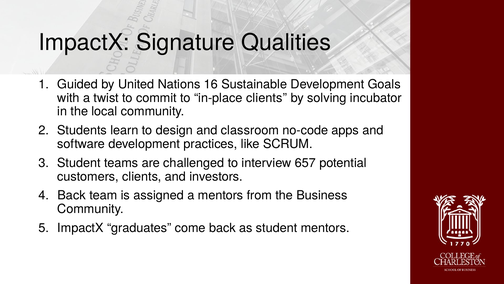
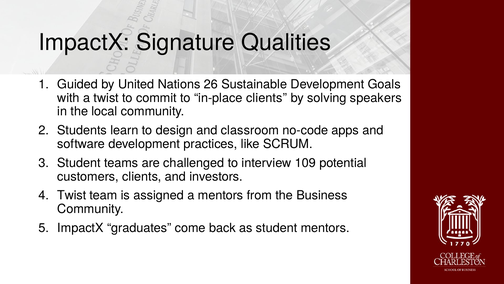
16: 16 -> 26 (211, 84)
incubator: incubator -> speakers (376, 98)
657: 657 -> 109 (305, 163)
Back: Back -> Twist (72, 195)
